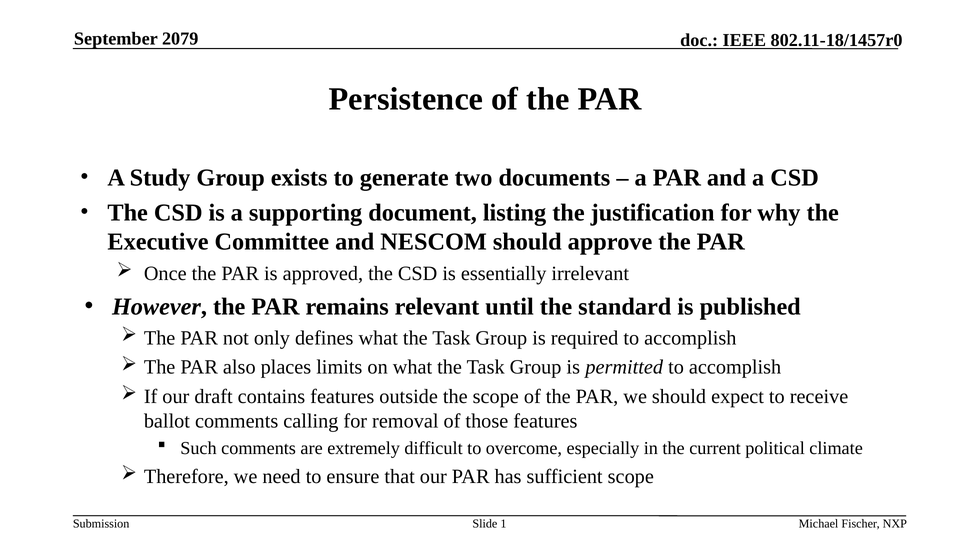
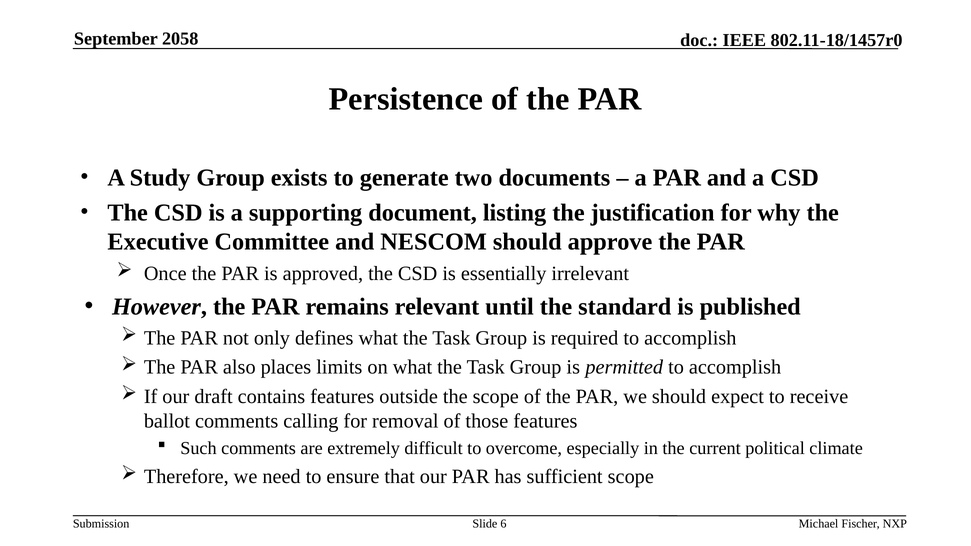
2079: 2079 -> 2058 (180, 39)
1: 1 -> 6 (503, 524)
